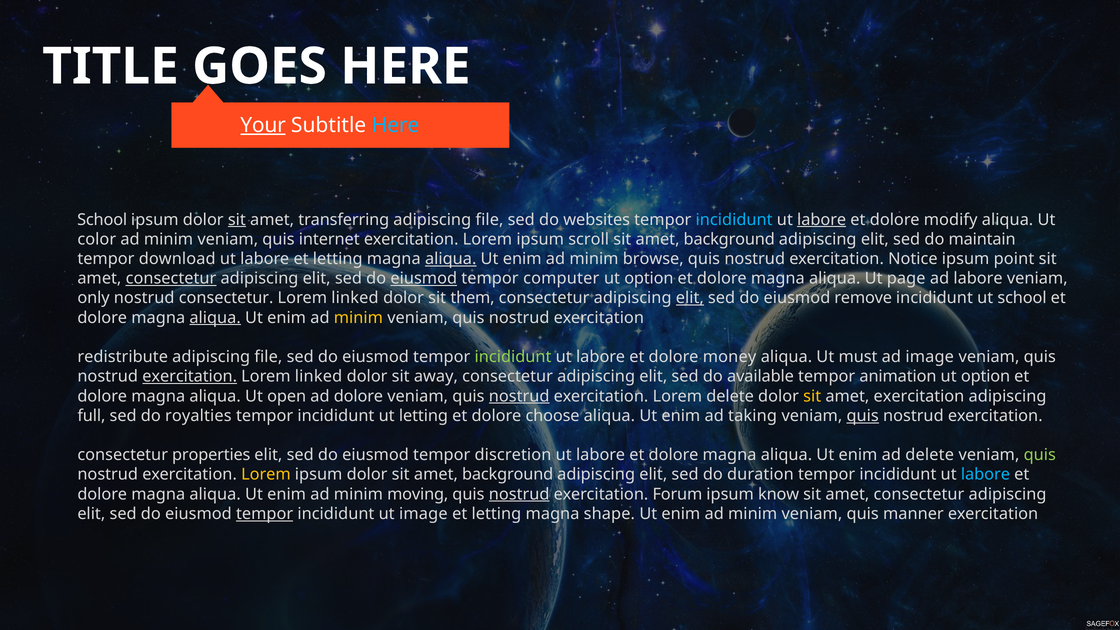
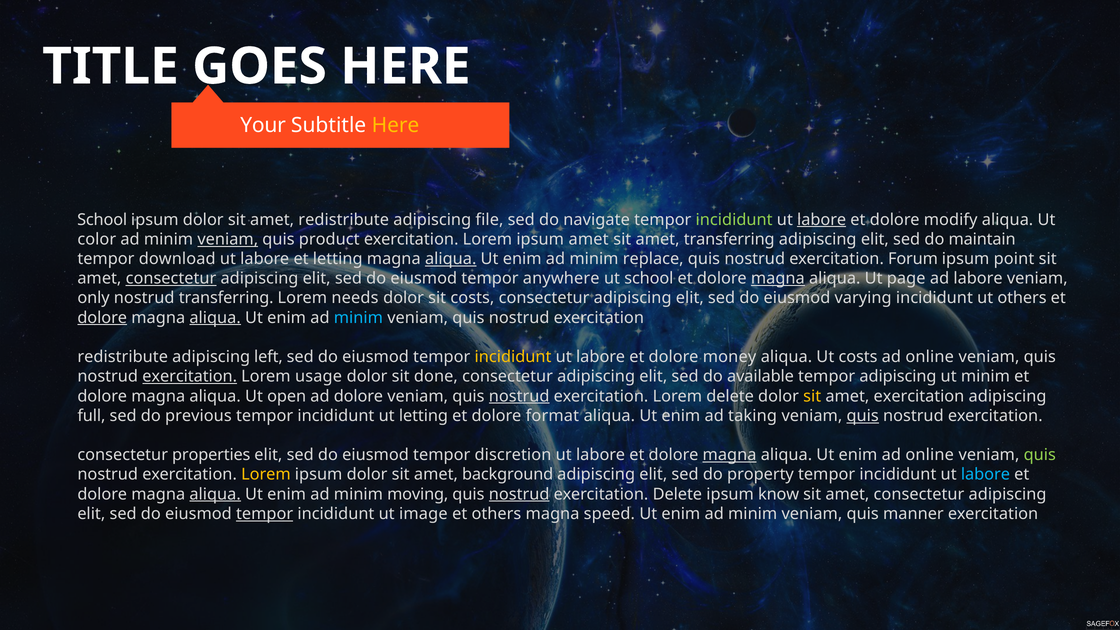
Your underline: present -> none (263, 125)
Here colour: light blue -> yellow (396, 125)
sit underline: present -> none (237, 220)
amet transferring: transferring -> redistribute (344, 220)
websites: websites -> navigate (597, 220)
incididunt colour: light blue -> light green (734, 220)
veniam underline: none -> present (228, 239)
internet: internet -> product (329, 239)
ipsum scroll: scroll -> amet (589, 239)
background: background -> transferring (729, 239)
browse: browse -> replace (653, 259)
Notice: Notice -> Forum (913, 259)
eiusmod underline: present -> none (424, 278)
computer: computer -> anywhere (561, 278)
option: option -> school (649, 278)
magna underline: none -> present (778, 278)
nostrud consectetur: consectetur -> transferring (226, 298)
linked: linked -> needs (355, 298)
sit them: them -> costs (472, 298)
elit underline: present -> none (690, 298)
remove: remove -> varying (863, 298)
ut school: school -> others (1022, 298)
dolore underline: none -> present (102, 318)
minim colour: yellow -> light blue (358, 318)
file: file -> left (268, 357)
incididunt colour: light green -> yellow (513, 357)
Ut must: must -> costs (858, 357)
image: image -> online (930, 357)
linked: linked -> usage (319, 377)
away: away -> done (436, 377)
tempor animation: animation -> adipiscing (898, 377)
option: option -> minim (985, 377)
royalties: royalties -> previous (198, 416)
choose: choose -> format (552, 416)
magna underline: none -> present (730, 455)
enim ad delete: delete -> online (930, 455)
duration: duration -> property (760, 475)
aliqua underline: none -> present (215, 494)
exercitation Forum: Forum -> Delete (677, 494)
letting: letting -> others (496, 514)
shape: shape -> speed (609, 514)
